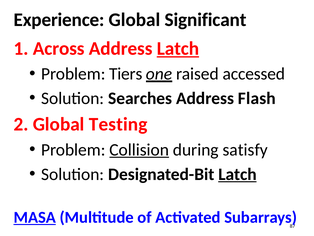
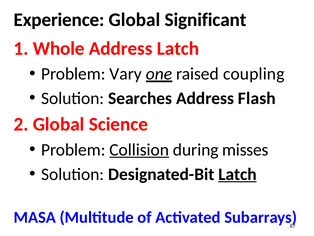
Across: Across -> Whole (59, 48)
Latch underline: present -> none (178, 48)
Tiers: Tiers -> Vary (126, 74)
accessed: accessed -> coupling (254, 74)
Testing: Testing -> Science (118, 124)
satisfy: satisfy -> misses (245, 149)
MASA underline: present -> none (35, 217)
